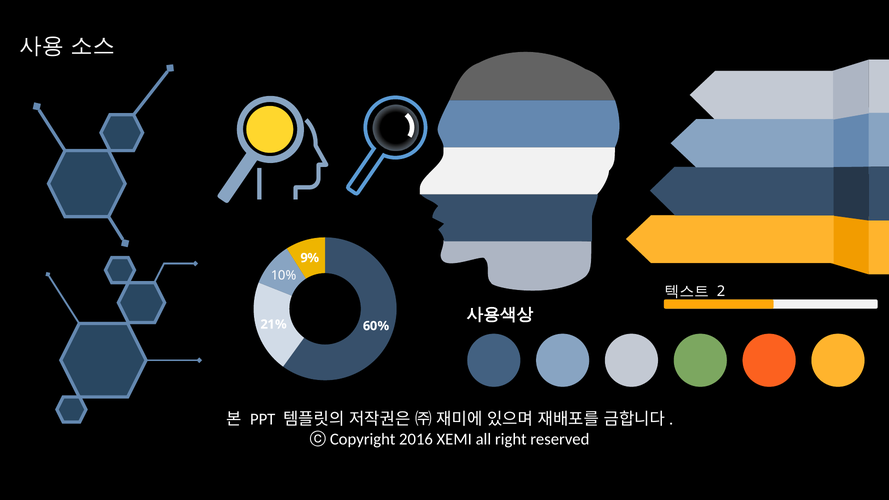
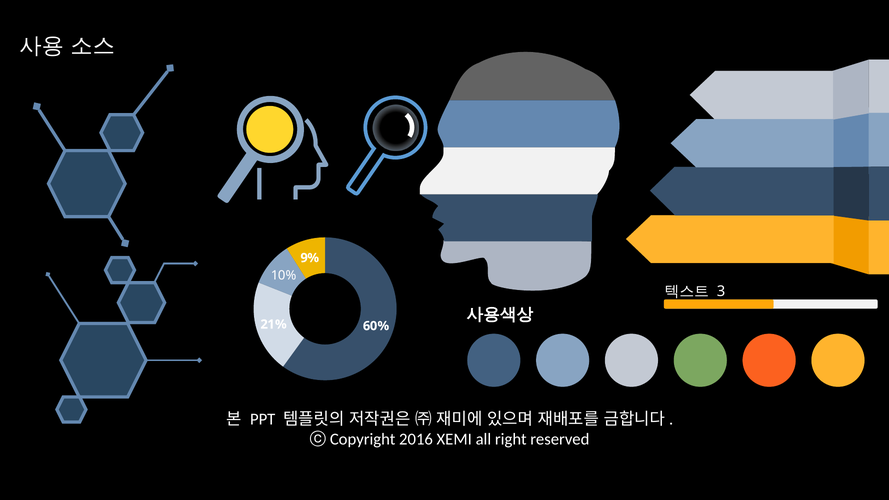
2: 2 -> 3 (721, 291)
